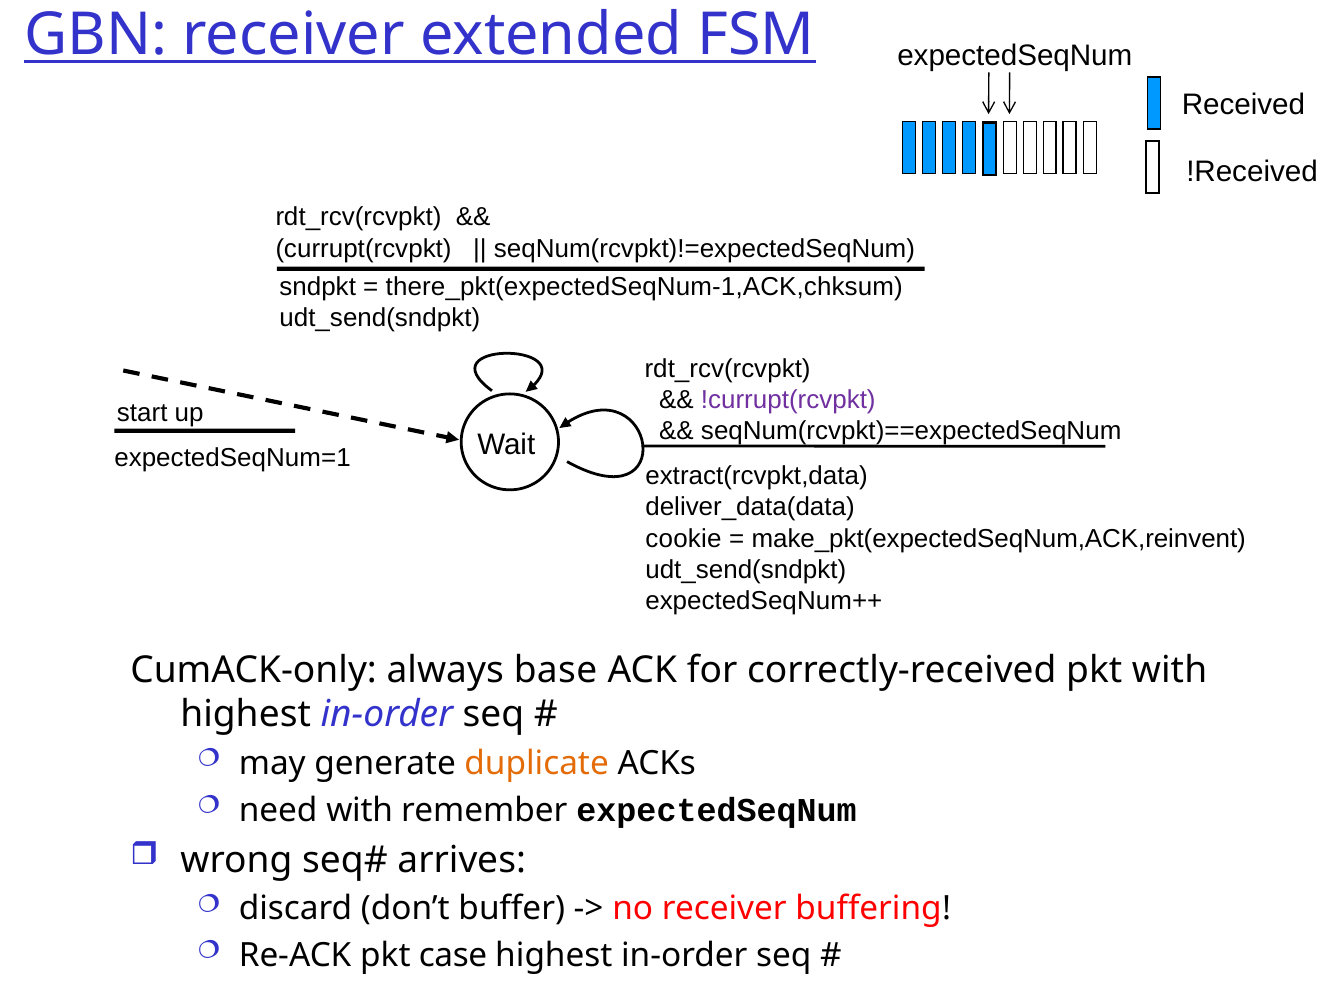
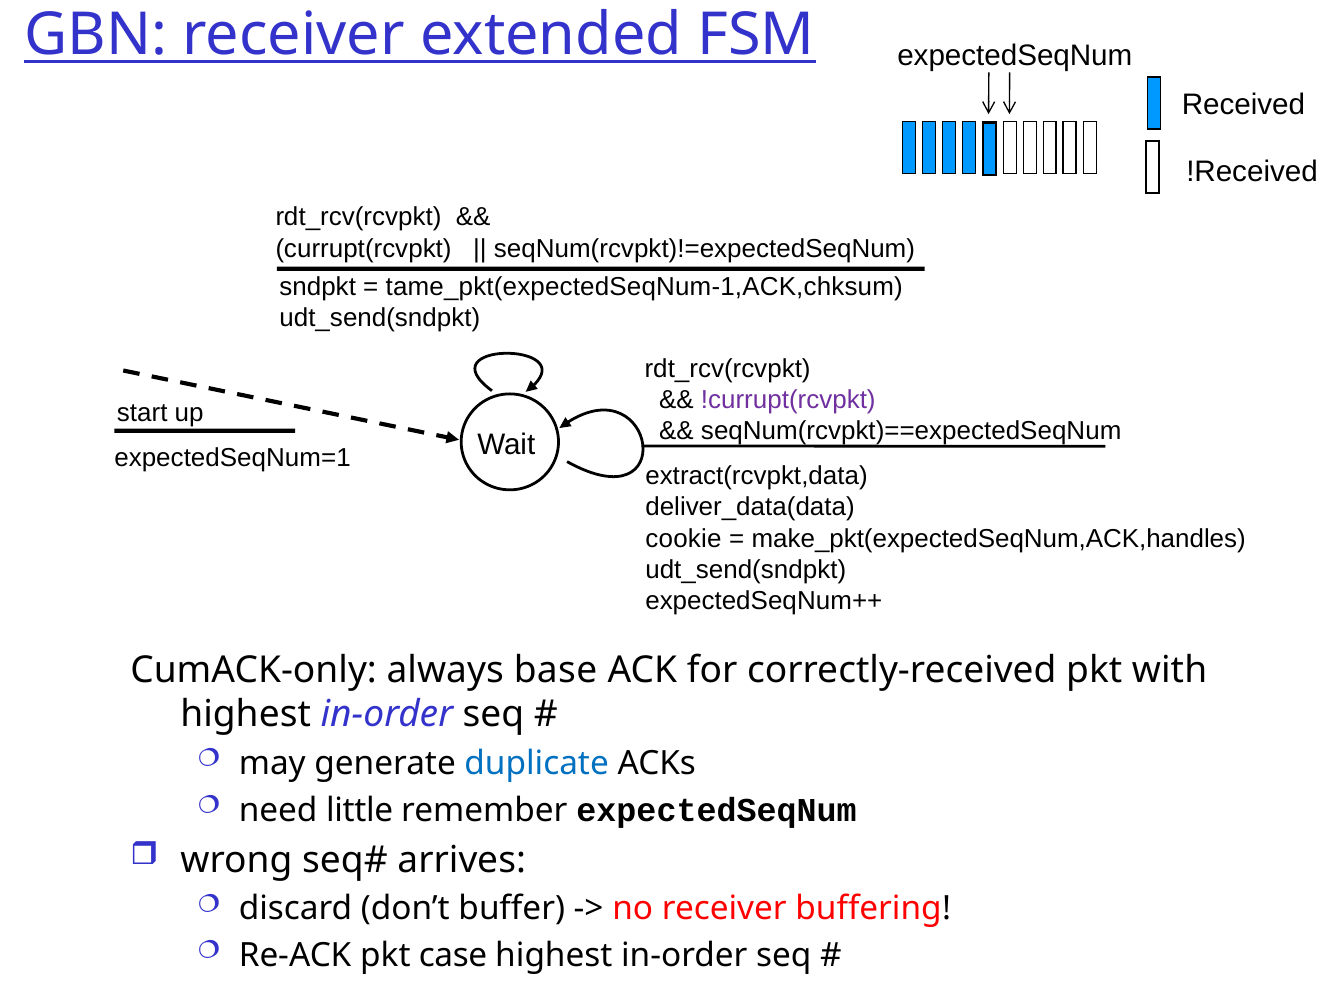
there_pkt(expectedSeqNum-1,ACK,chksum: there_pkt(expectedSeqNum-1,ACK,chksum -> tame_pkt(expectedSeqNum-1,ACK,chksum (644, 287)
make_pkt(expectedSeqNum,ACK,reinvent: make_pkt(expectedSeqNum,ACK,reinvent -> make_pkt(expectedSeqNum,ACK,handles (999, 539)
duplicate colour: orange -> blue (537, 763)
need with: with -> little (360, 810)
